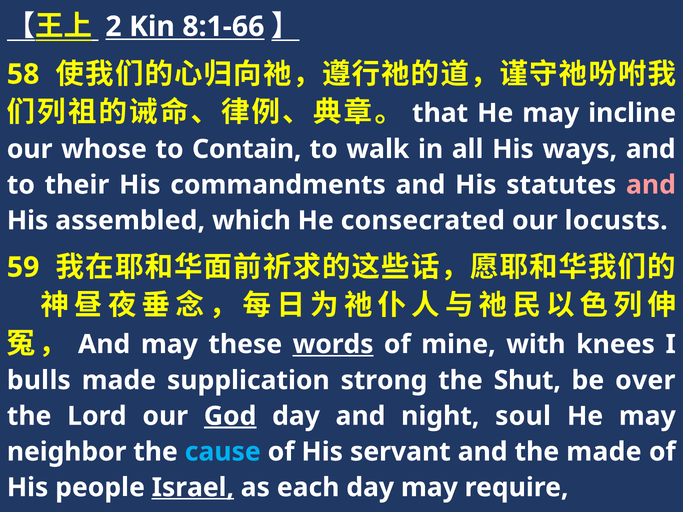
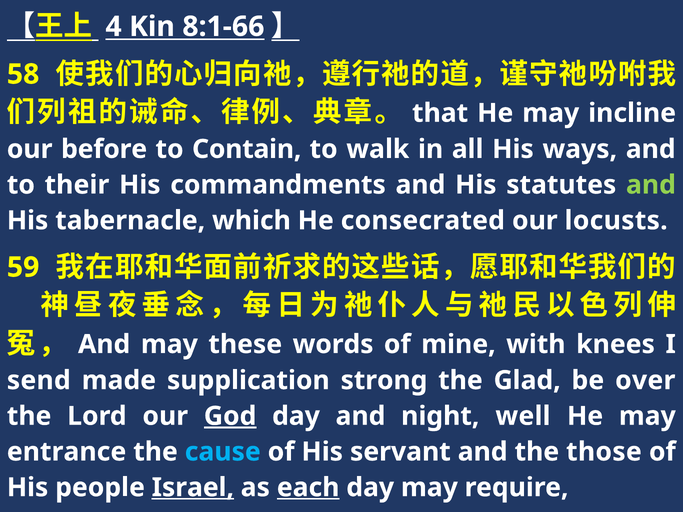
2: 2 -> 4 (114, 27)
whose: whose -> before (104, 149)
and colour: pink -> light green (651, 185)
assembled: assembled -> tabernacle (130, 221)
words underline: present -> none (333, 344)
bulls: bulls -> send (39, 381)
Shut: Shut -> Glad (527, 381)
soul: soul -> well (523, 416)
neighbor: neighbor -> entrance (67, 452)
the made: made -> those (604, 452)
each underline: none -> present (308, 488)
